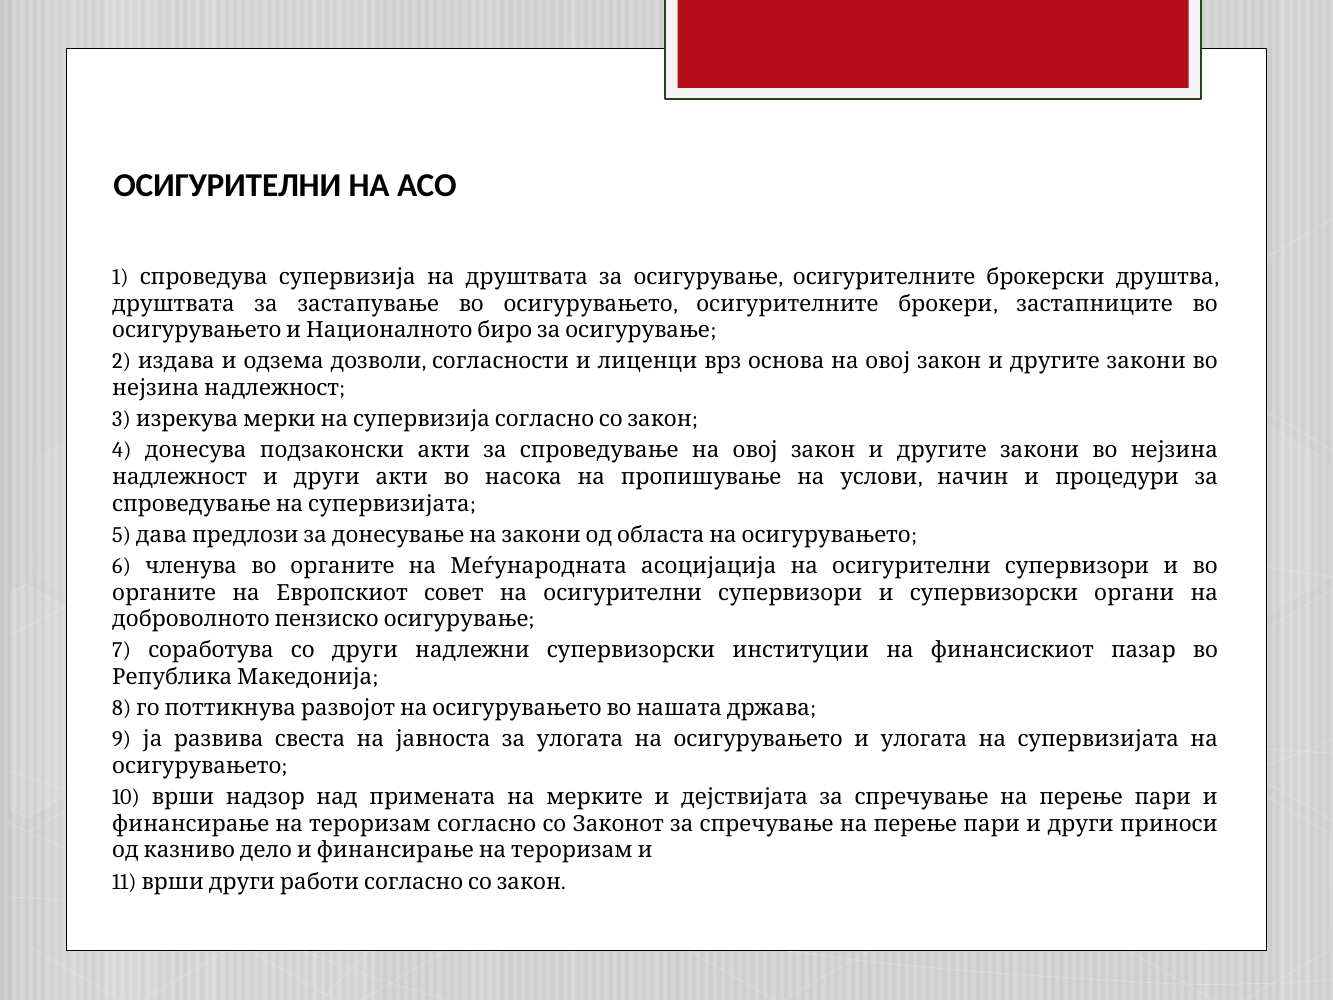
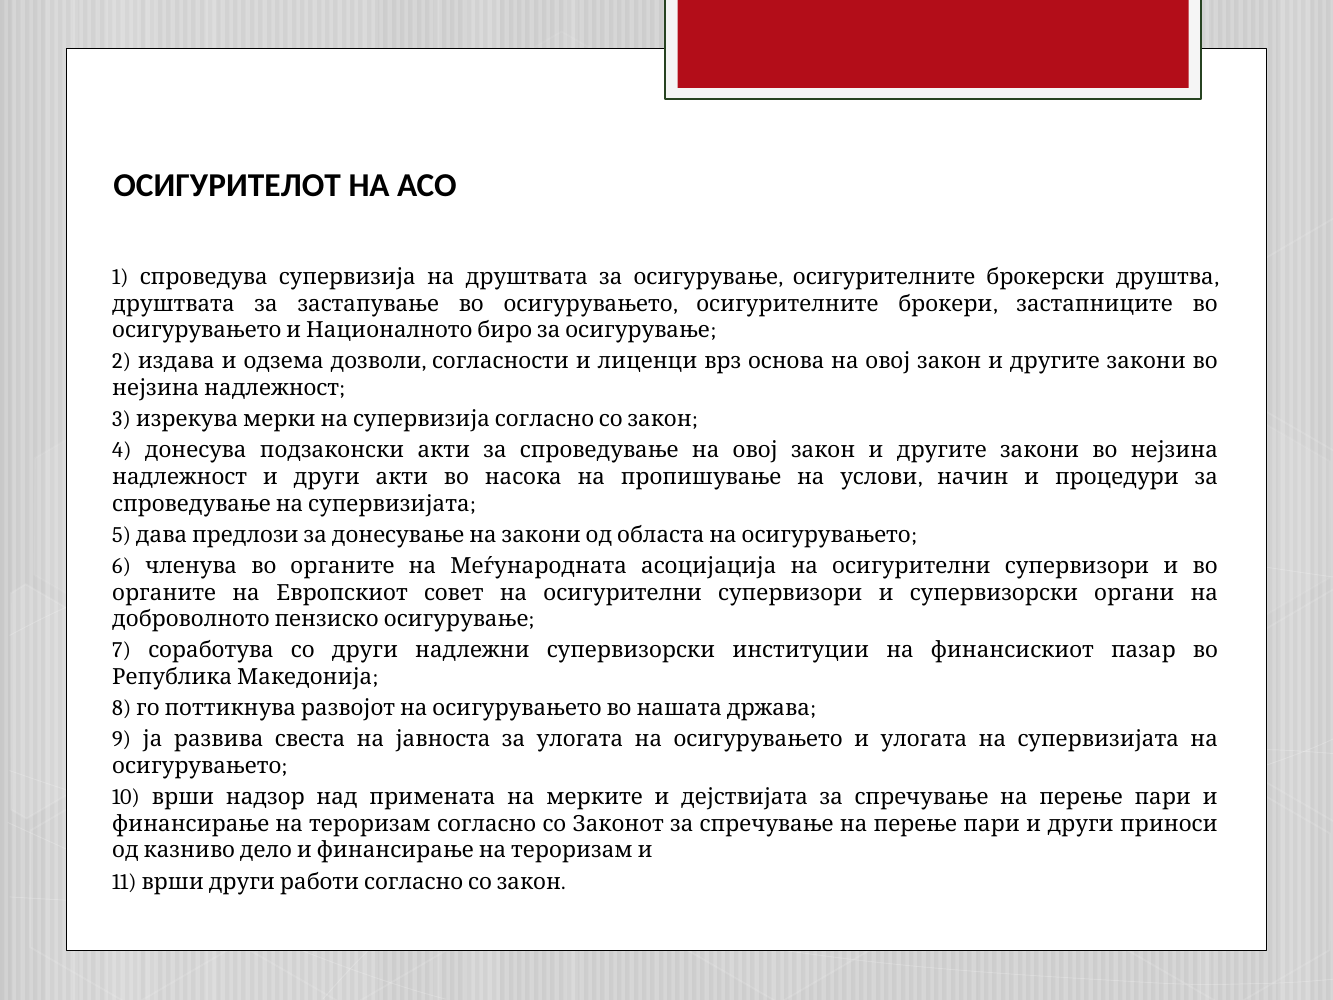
ОСИГУРИТЕЛНИ: ОСИГУРИТЕЛНИ -> ОСИГУРИТЕЛОТ (227, 186)
